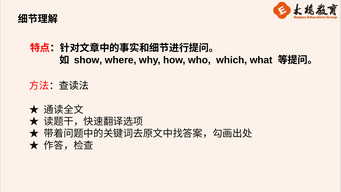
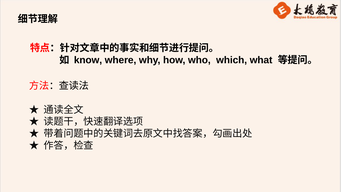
show: show -> know (88, 60)
